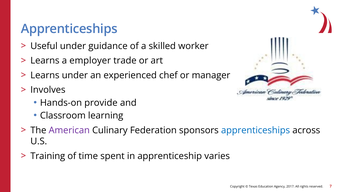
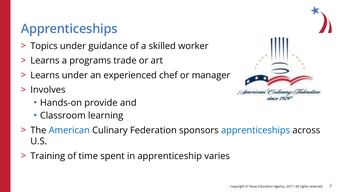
Useful: Useful -> Topics (44, 46)
employer: employer -> programs (90, 61)
American colour: purple -> blue (69, 131)
